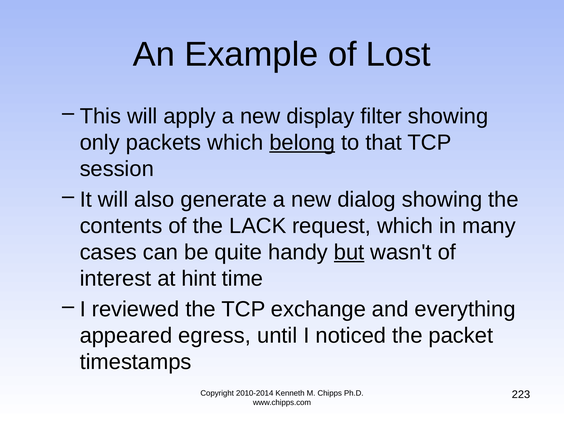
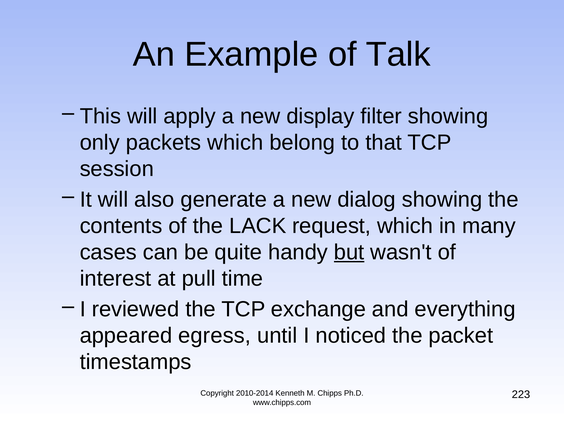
Lost: Lost -> Talk (398, 55)
belong underline: present -> none (302, 143)
hint: hint -> pull (199, 279)
